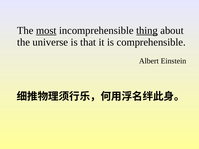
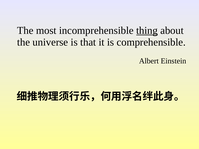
most underline: present -> none (46, 31)
